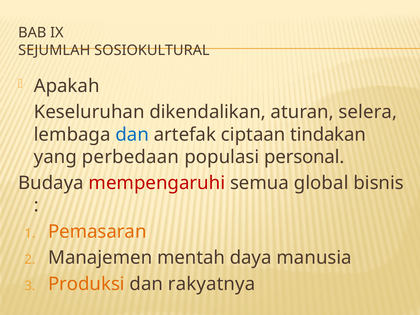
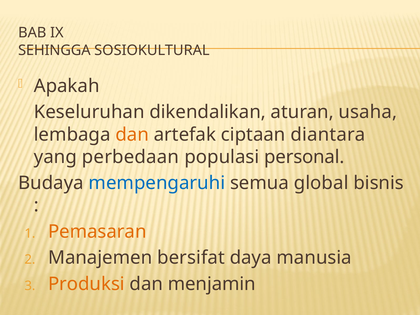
SEJUMLAH: SEJUMLAH -> SEHINGGA (54, 50)
selera: selera -> usaha (368, 112)
dan colour: blue -> orange (132, 135)
tindakan: tindakan -> diantara (328, 135)
mempengaruhi colour: red -> blue (157, 183)
mentah: mentah -> bersifat (191, 258)
rakyatnya: rakyatnya -> menjamin (212, 284)
